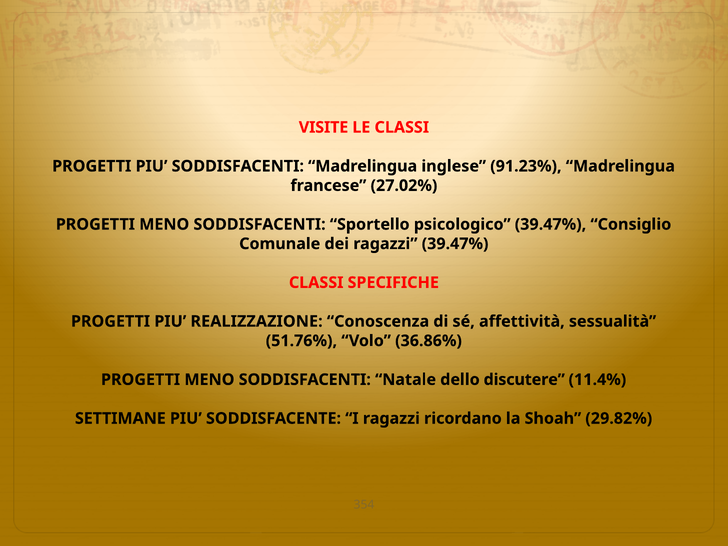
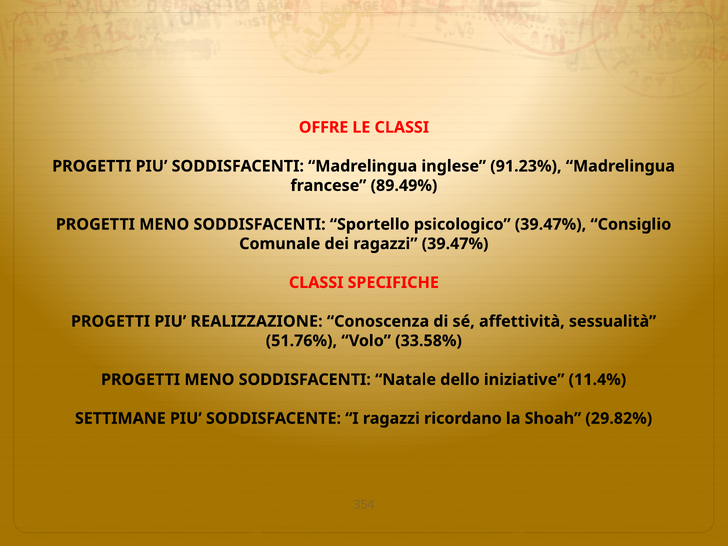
VISITE: VISITE -> OFFRE (324, 127)
27.02%: 27.02% -> 89.49% (404, 186)
36.86%: 36.86% -> 33.58% (429, 341)
discutere: discutere -> iniziative (524, 380)
